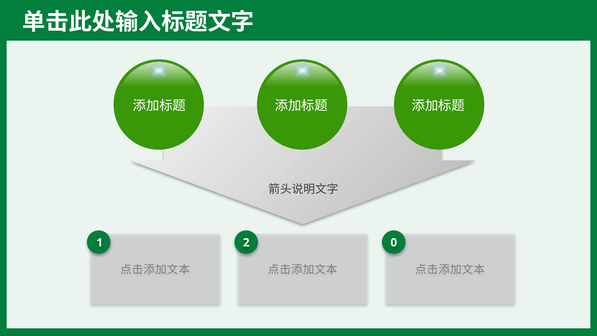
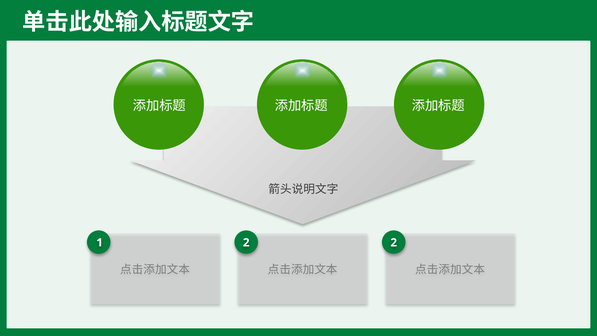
2 0: 0 -> 2 (394, 243)
